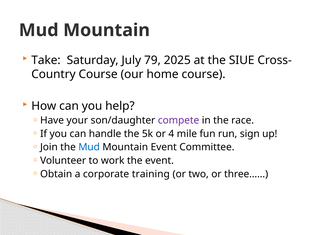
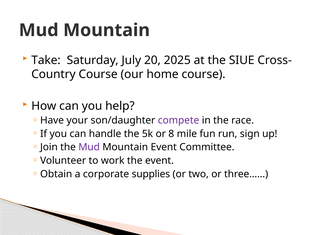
79: 79 -> 20 (152, 60)
4: 4 -> 8 (171, 134)
Mud colour: blue -> purple (89, 147)
training: training -> supplies (151, 174)
